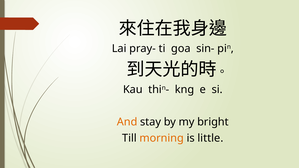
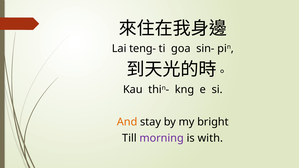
pray-: pray- -> teng- (143, 49)
morning colour: orange -> purple (162, 138)
little: little -> with (210, 138)
